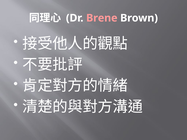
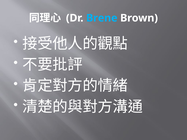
Brene colour: pink -> light blue (102, 18)
